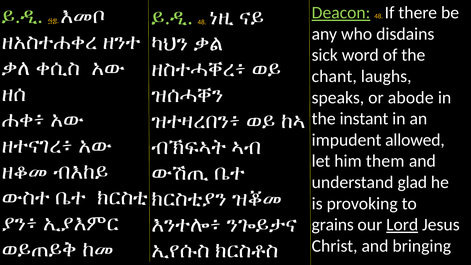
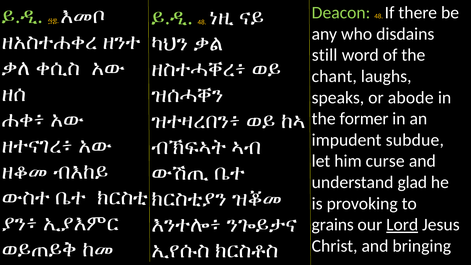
Deacon underline: present -> none (341, 13)
sick: sick -> still (325, 55)
instant: instant -> former (364, 119)
allowed: allowed -> subdue (415, 140)
them: them -> curse (385, 161)
